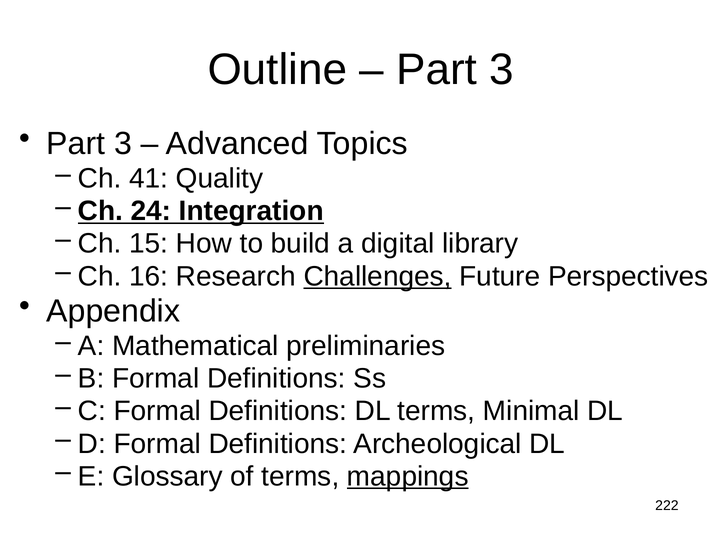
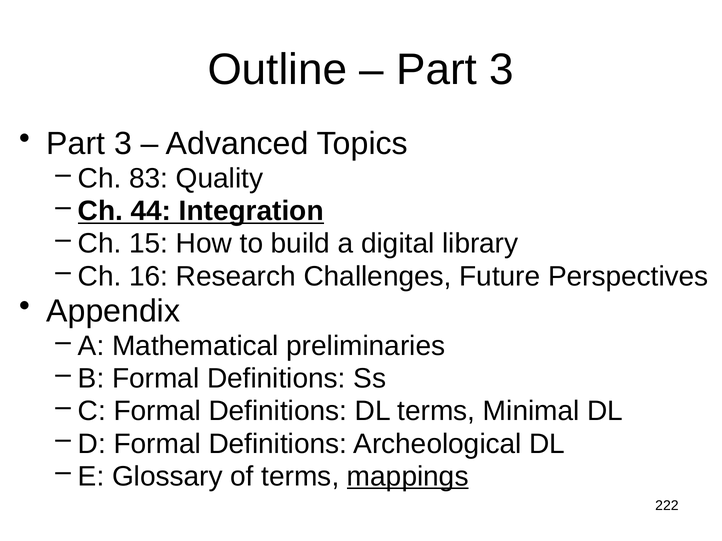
41: 41 -> 83 (149, 179)
24: 24 -> 44 (151, 211)
Challenges underline: present -> none (378, 277)
